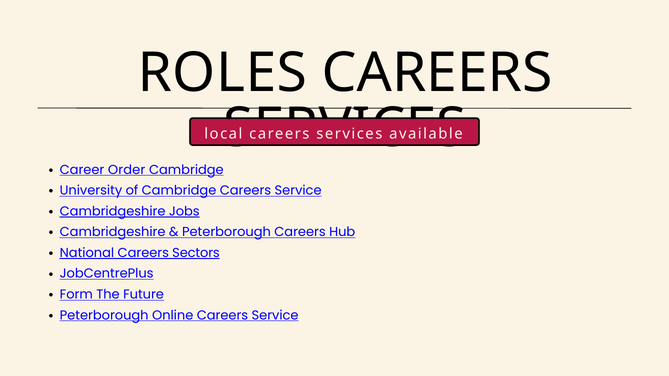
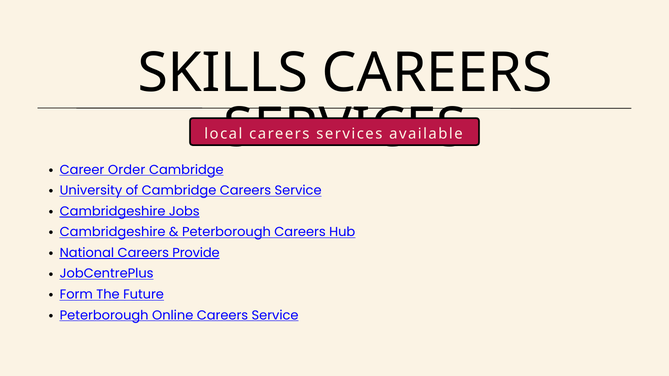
ROLES: ROLES -> SKILLS (223, 73)
Sectors: Sectors -> Provide (196, 253)
